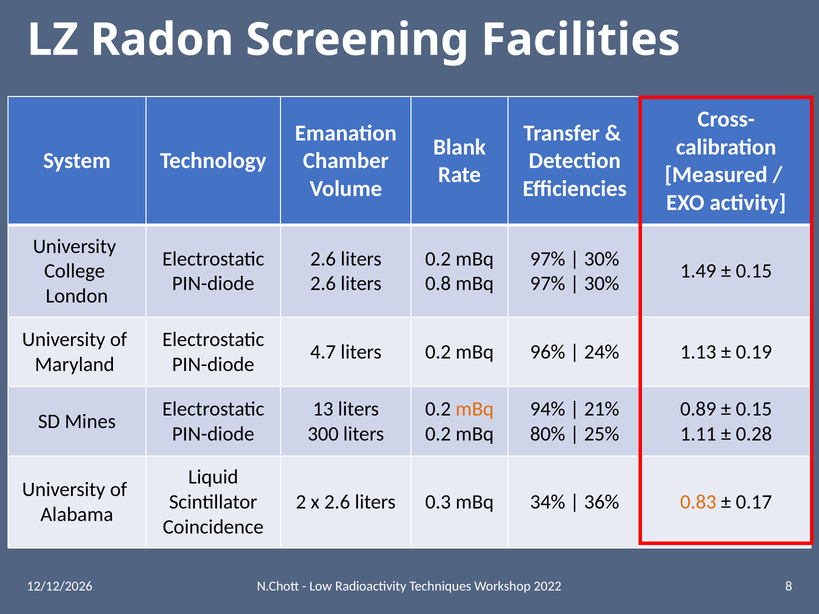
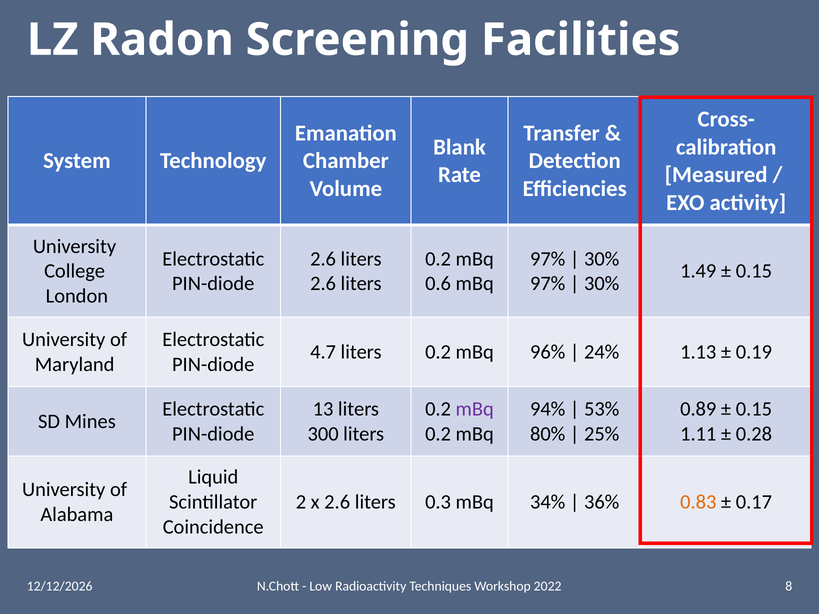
0.8: 0.8 -> 0.6 (438, 284)
mBq colour: orange -> purple (475, 409)
21%: 21% -> 53% (602, 409)
